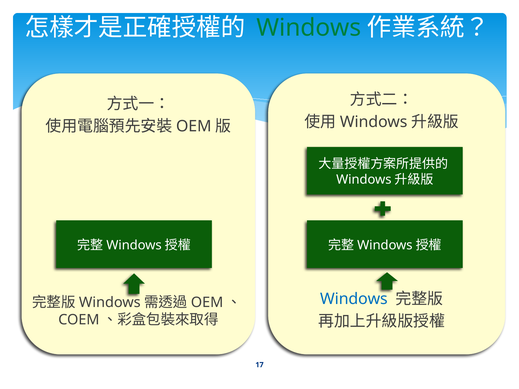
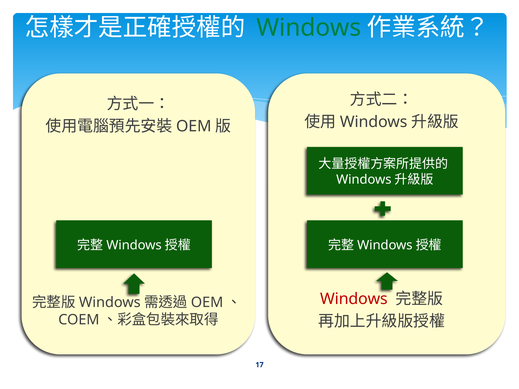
Windows colour: blue -> red (354, 299)
